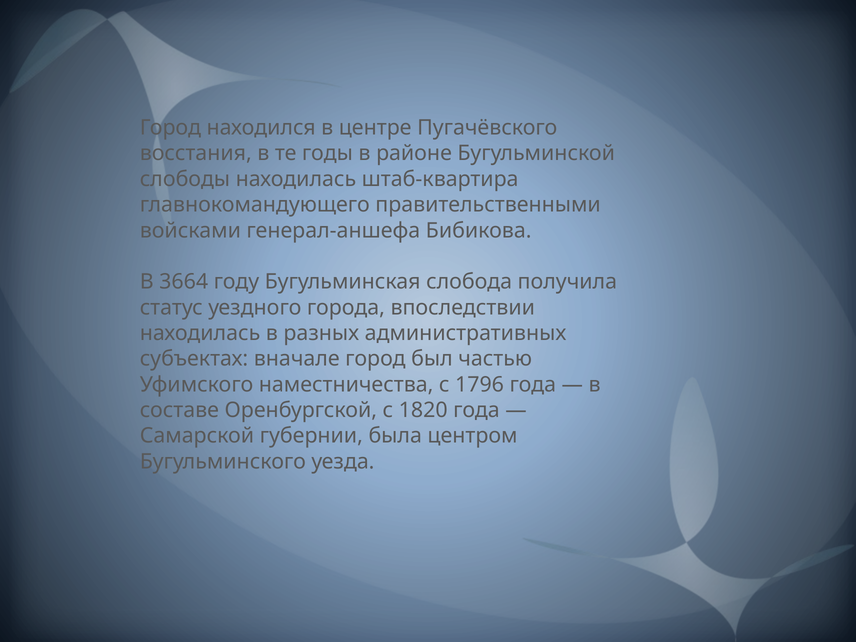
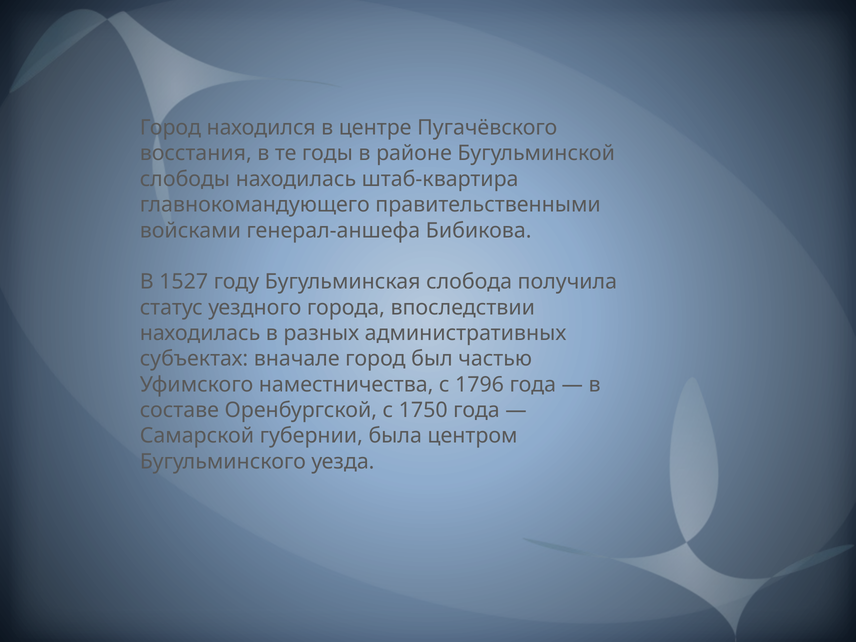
3664: 3664 -> 1527 (184, 282)
1820: 1820 -> 1750 (423, 410)
